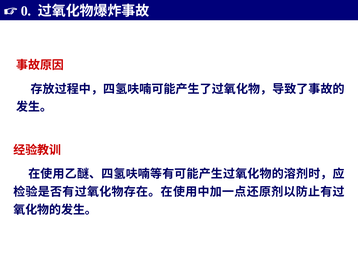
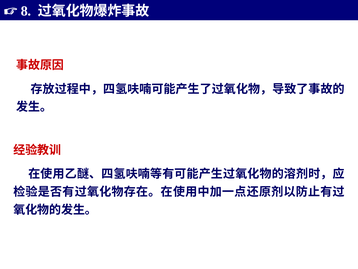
0: 0 -> 8 (26, 11)
